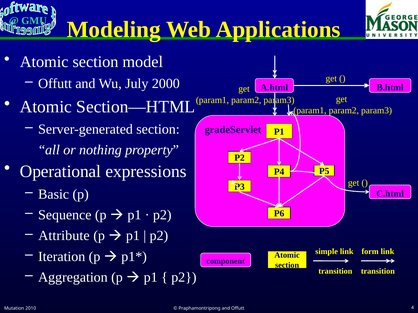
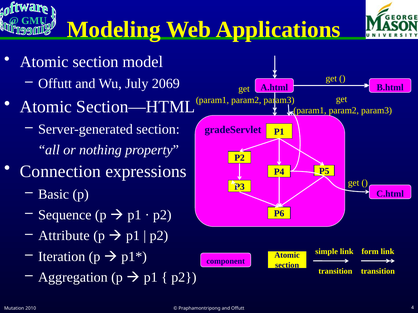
2000: 2000 -> 2069 (166, 84)
Operational: Operational -> Connection (60, 172)
